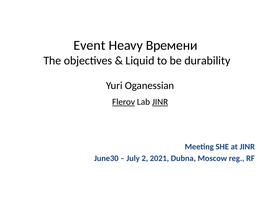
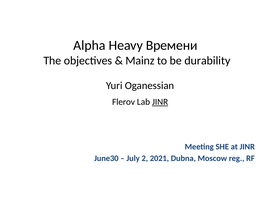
Event: Event -> Alpha (89, 45)
Liquid: Liquid -> Mainz (140, 60)
Flerov underline: present -> none (124, 102)
